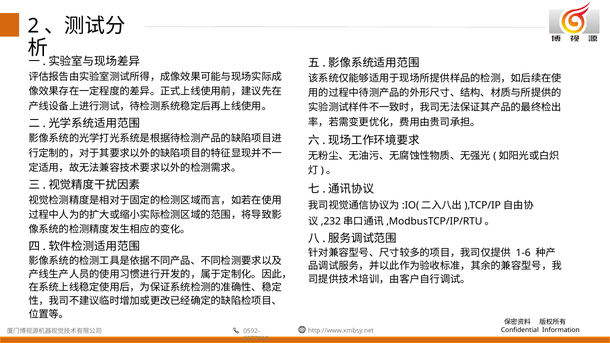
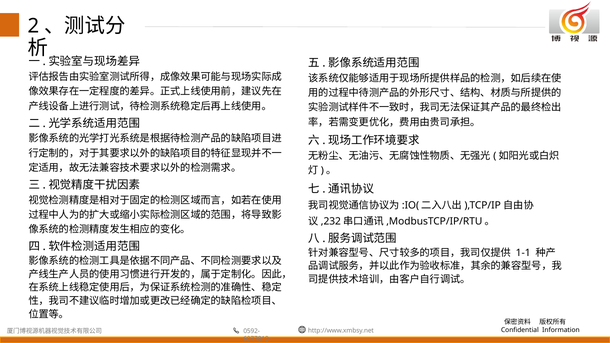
1-6: 1-6 -> 1-1 (523, 253)
